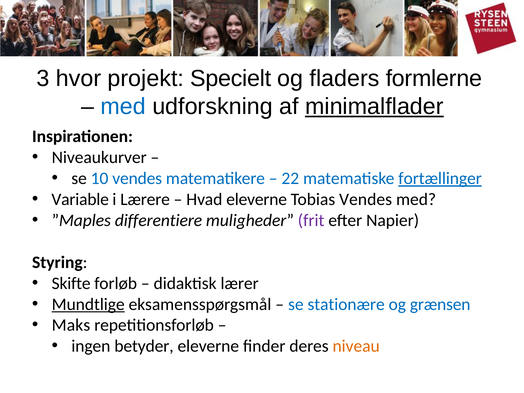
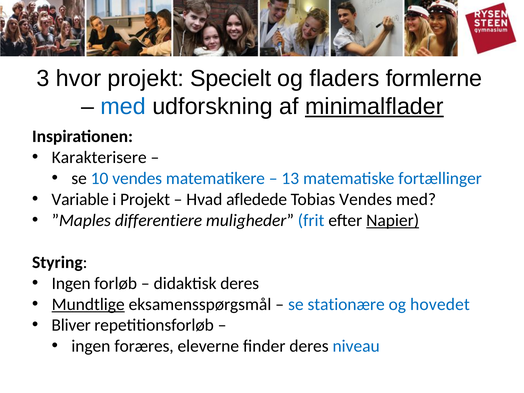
Niveaukurver: Niveaukurver -> Karakterisere (99, 158)
22: 22 -> 13 (290, 178)
fortællinger underline: present -> none (440, 178)
i Lærere: Lærere -> Projekt (145, 199)
Hvad eleverne: eleverne -> afledede (257, 199)
frit colour: purple -> blue (311, 220)
Napier underline: none -> present (393, 220)
Skifte: Skifte -> Ingen (71, 283)
didaktisk lærer: lærer -> deres (240, 283)
grænsen: grænsen -> hovedet (440, 304)
Maks: Maks -> Bliver (71, 325)
betyder: betyder -> foræres (144, 346)
niveau colour: orange -> blue (356, 346)
